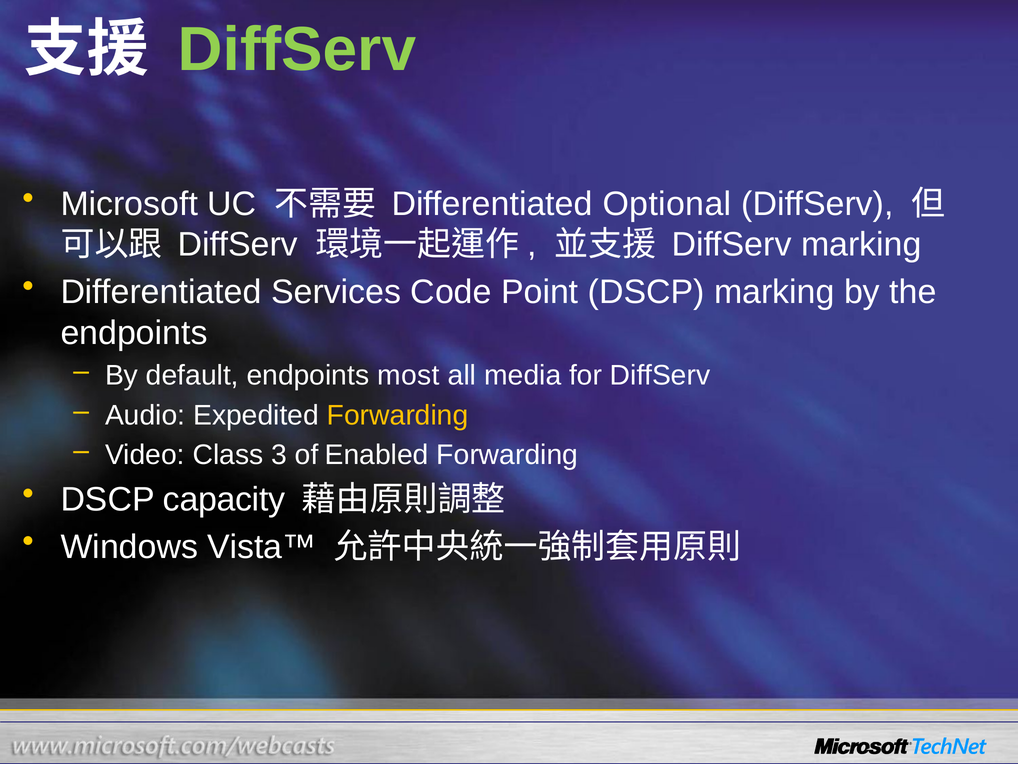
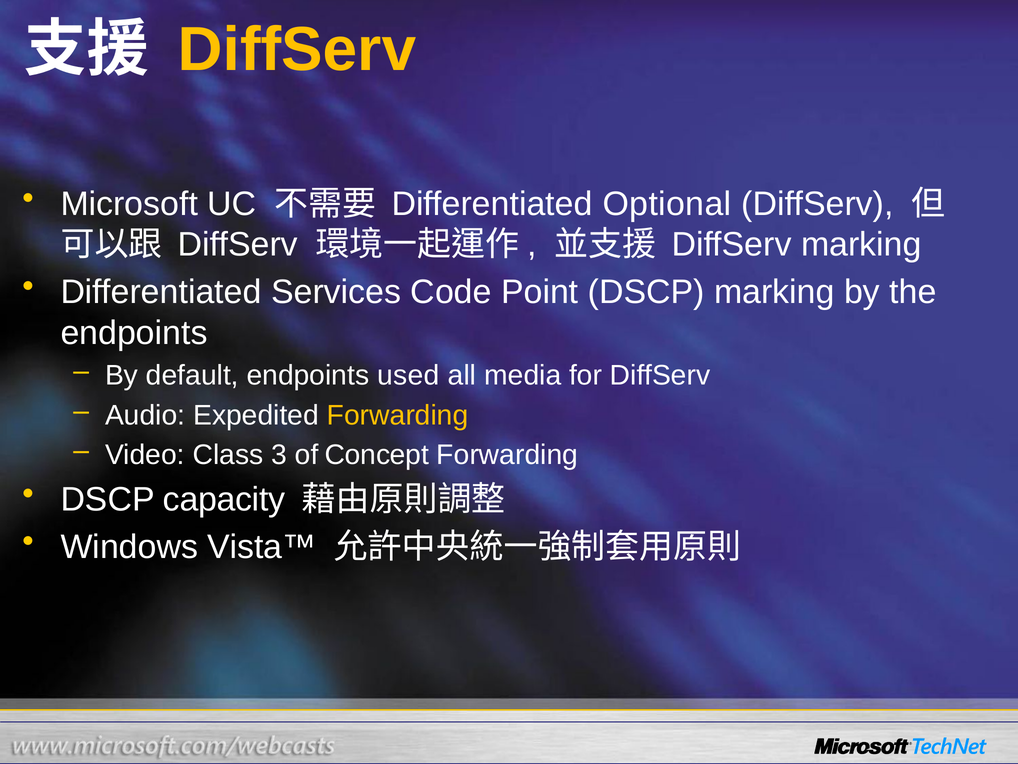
DiffServ colour: light green -> yellow (297, 49)
most: most -> used (409, 375)
Enabled: Enabled -> Concept (377, 455)
